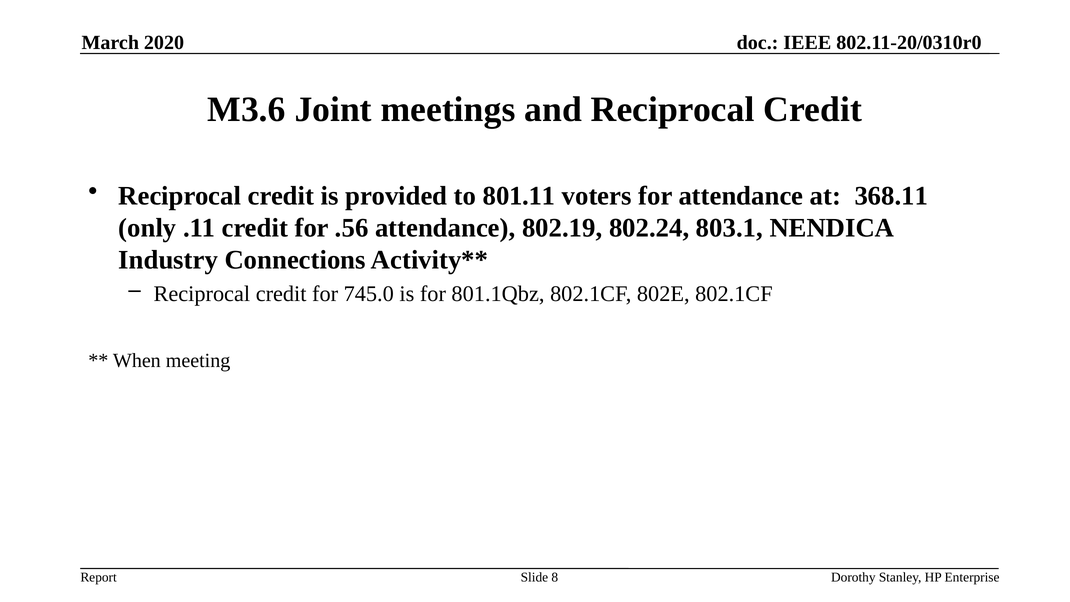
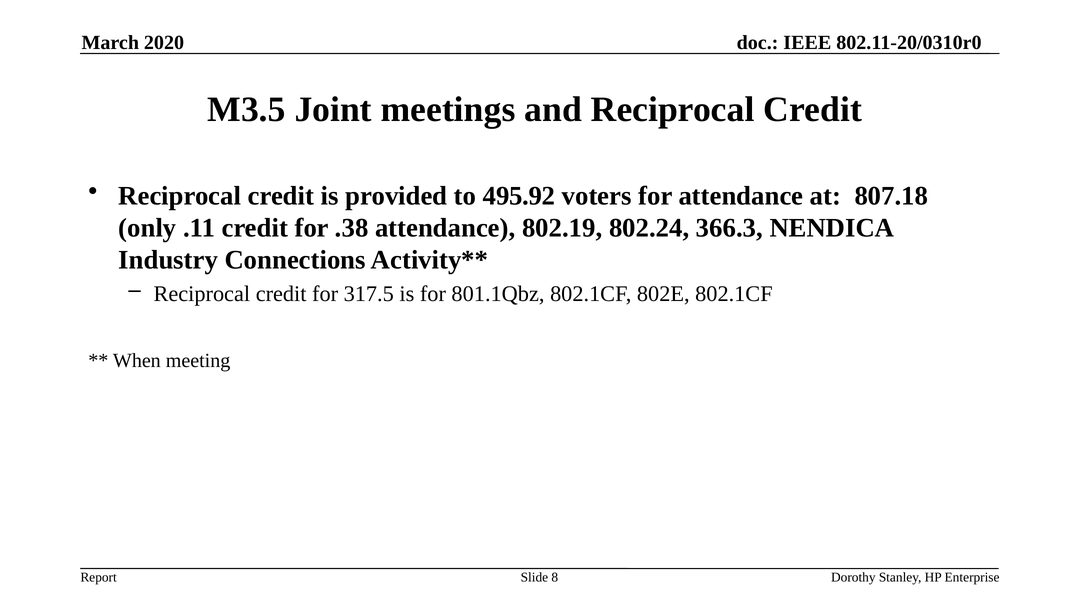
M3.6: M3.6 -> M3.5 (246, 109)
801.11: 801.11 -> 495.92 (519, 196)
368.11: 368.11 -> 807.18 (891, 196)
.56: .56 -> .38 (352, 228)
803.1: 803.1 -> 366.3 (729, 228)
745.0: 745.0 -> 317.5 (369, 294)
